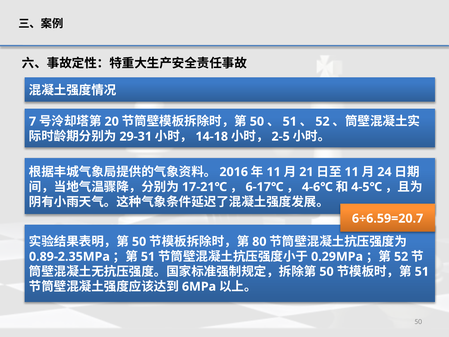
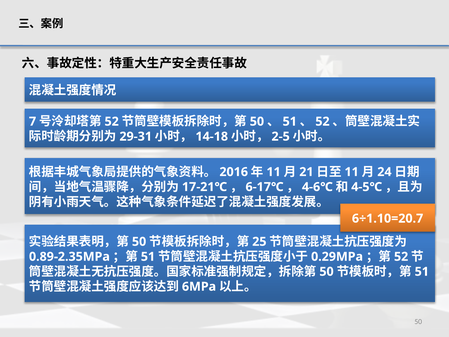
20: 20 -> 52 (112, 121)
6÷6.59=20.7: 6÷6.59=20.7 -> 6÷1.10=20.7 (388, 218)
80: 80 -> 25 (259, 241)
